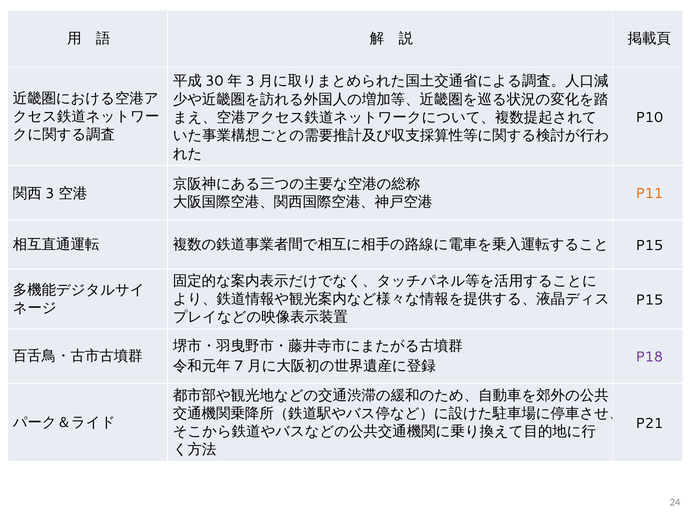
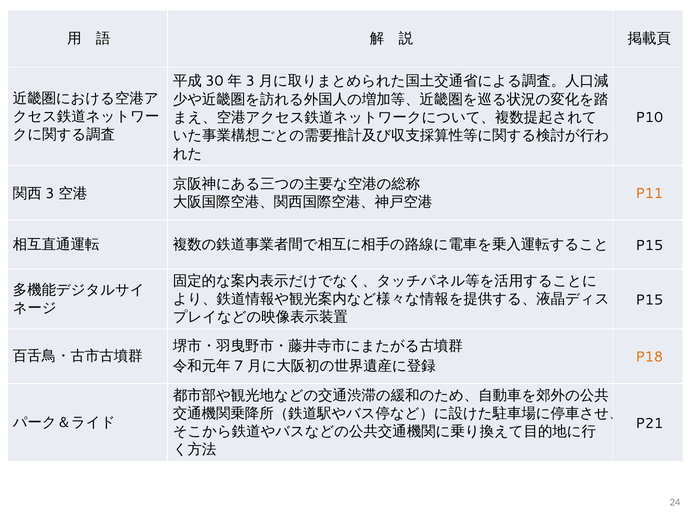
P18 colour: purple -> orange (649, 357)
